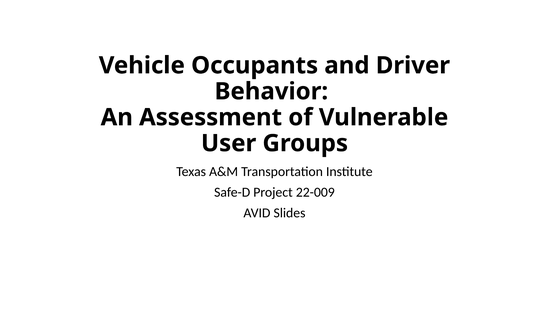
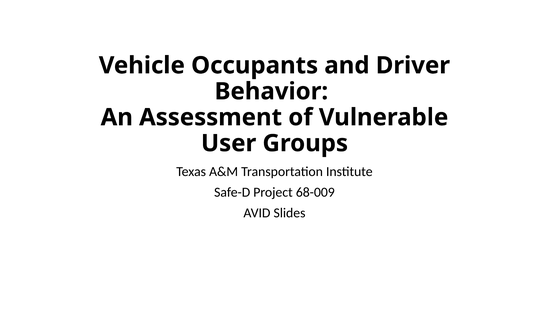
22-009: 22-009 -> 68-009 (315, 192)
